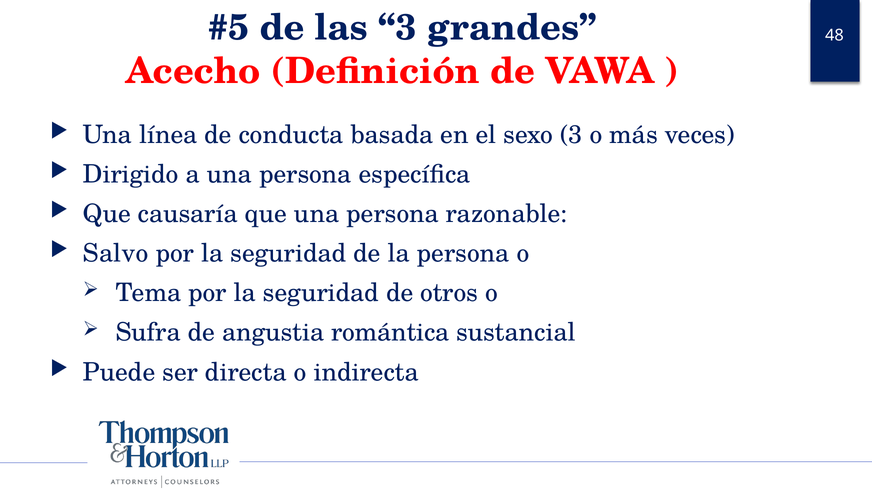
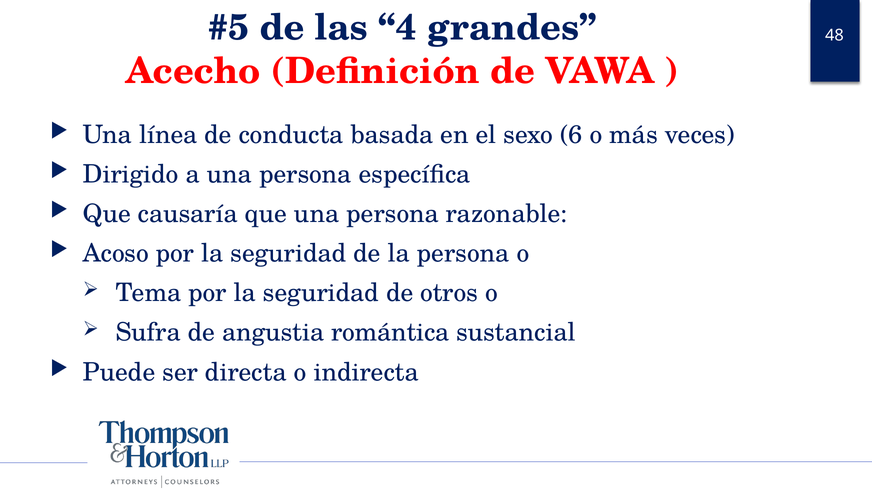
las 3: 3 -> 4 (398, 28)
sexo 3: 3 -> 6 (571, 135)
Salvo: Salvo -> Acoso (116, 254)
